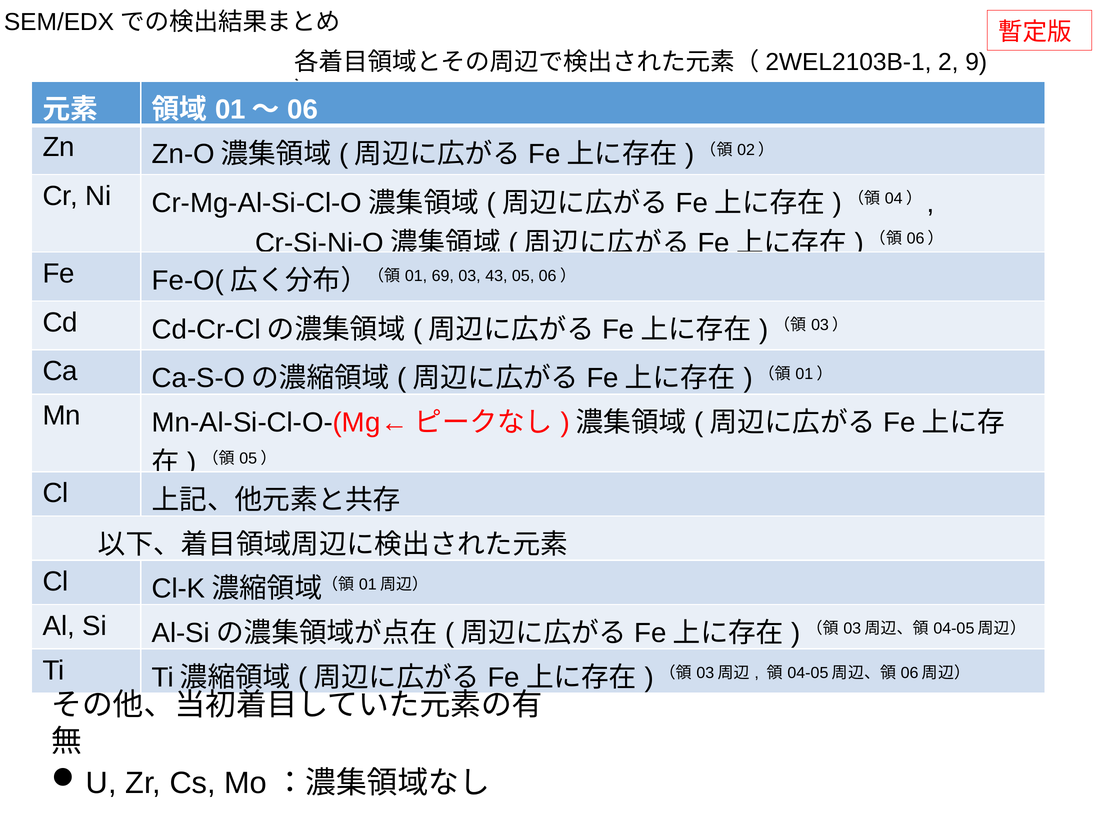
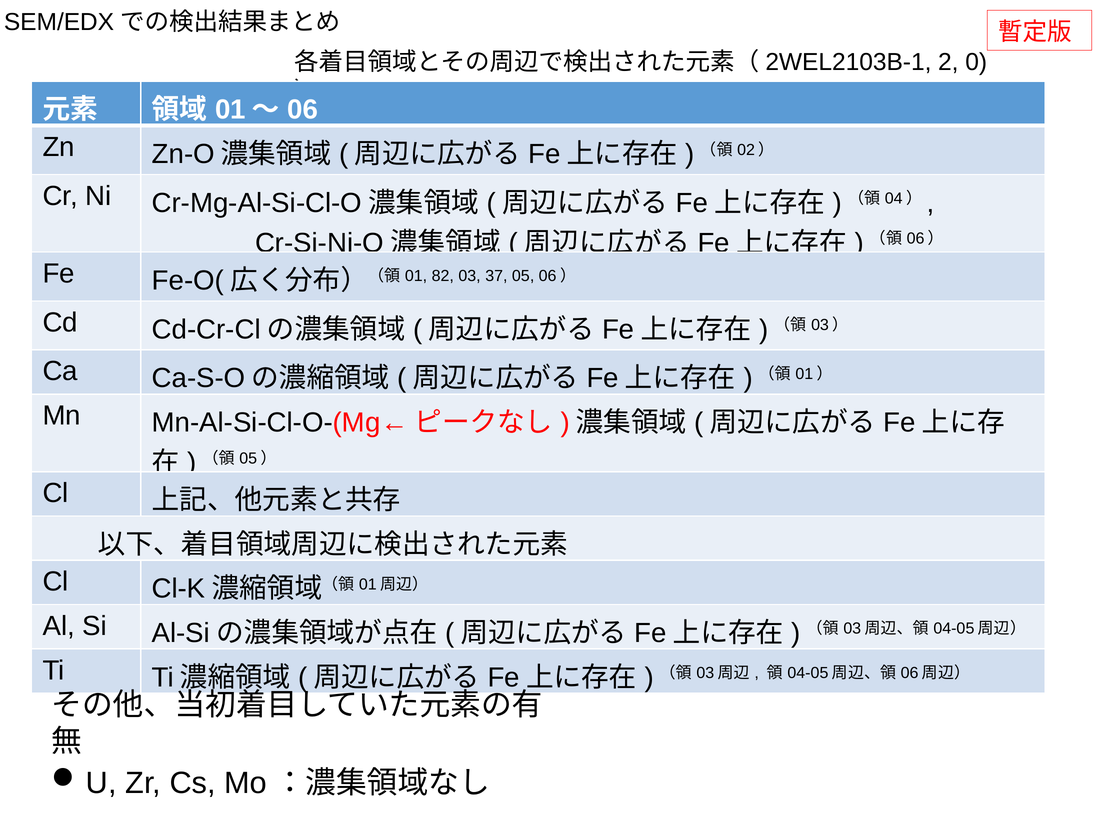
9: 9 -> 0 (976, 62)
69: 69 -> 82 (443, 276)
43: 43 -> 37 (496, 276)
